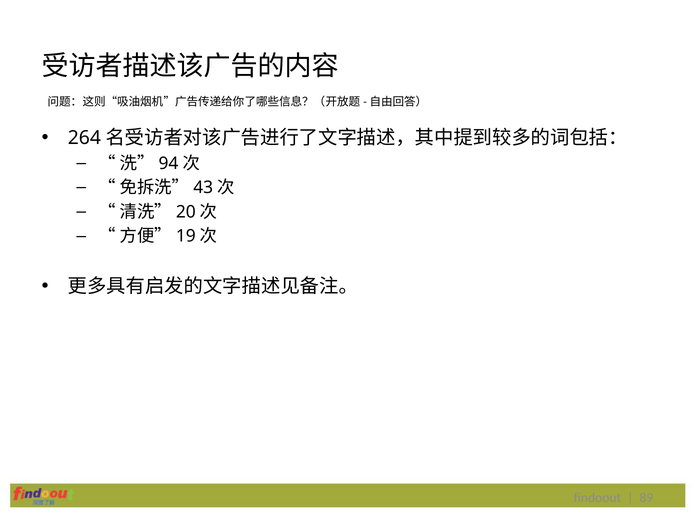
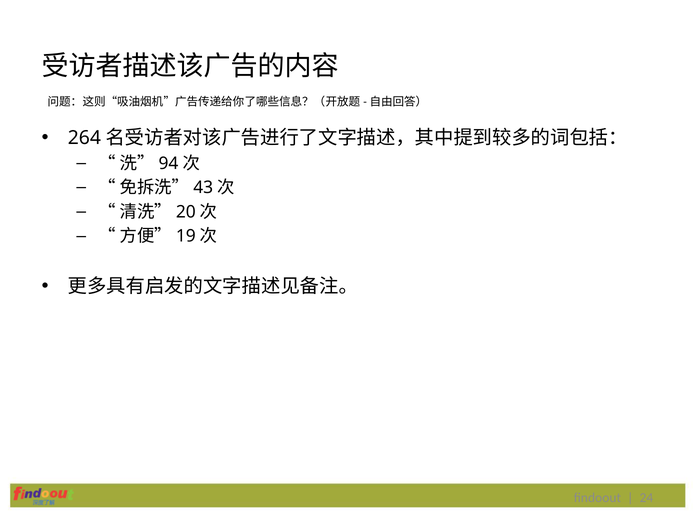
89: 89 -> 24 (646, 498)
